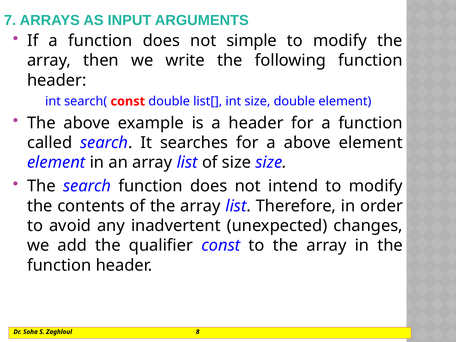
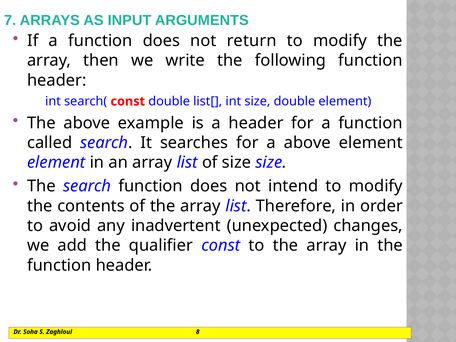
simple: simple -> return (252, 41)
